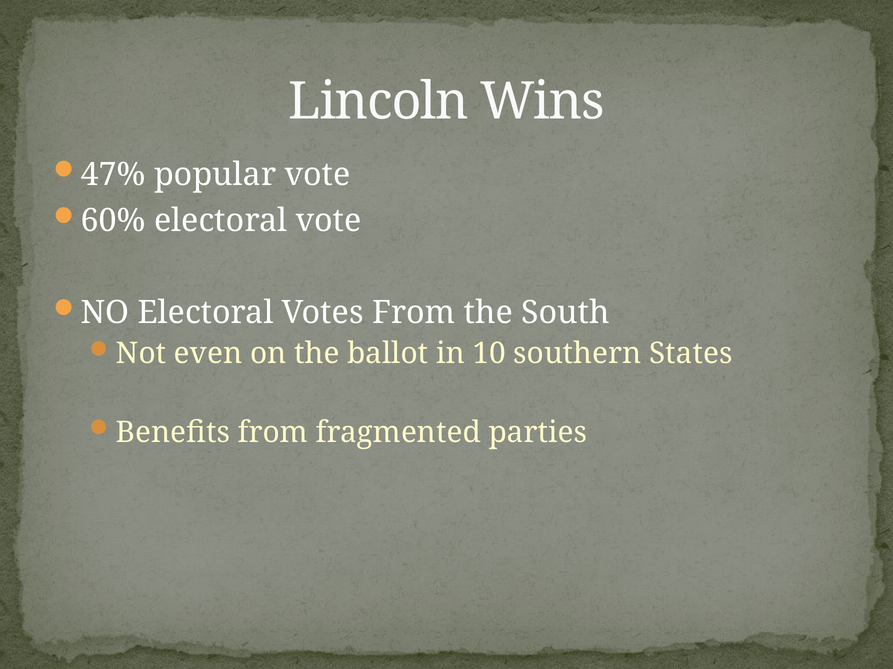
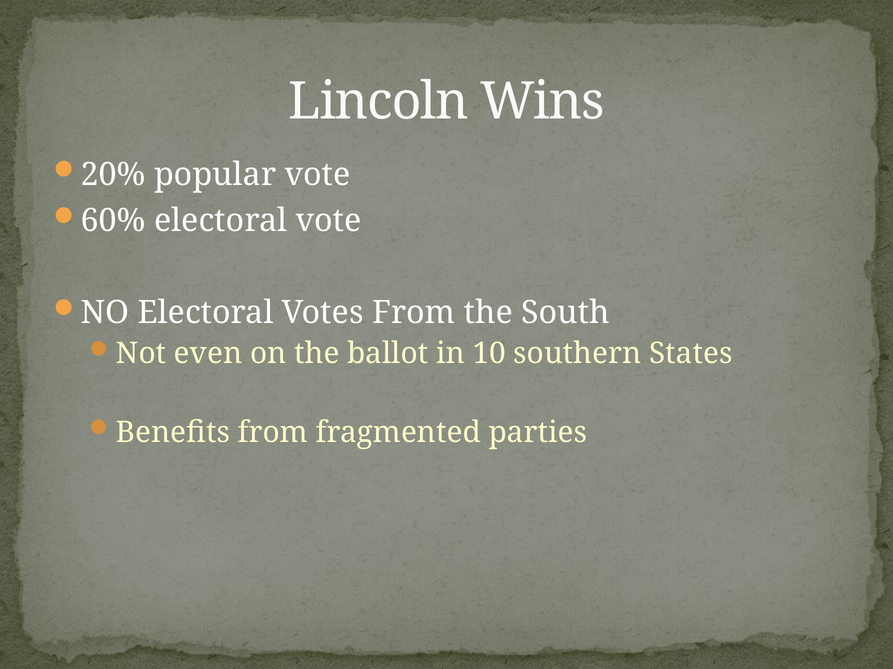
47%: 47% -> 20% (113, 175)
